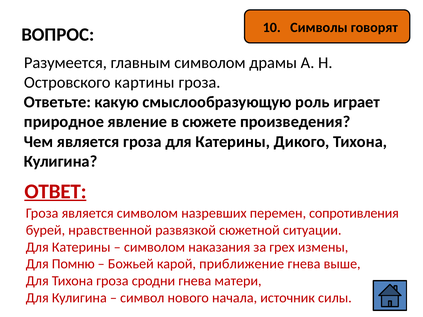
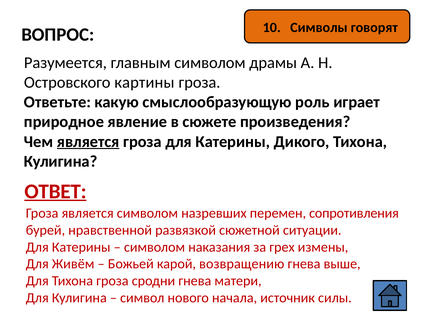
является underline: none -> present (88, 142)
Помню: Помню -> Живём (73, 264)
приближение: приближение -> возвращению (242, 264)
